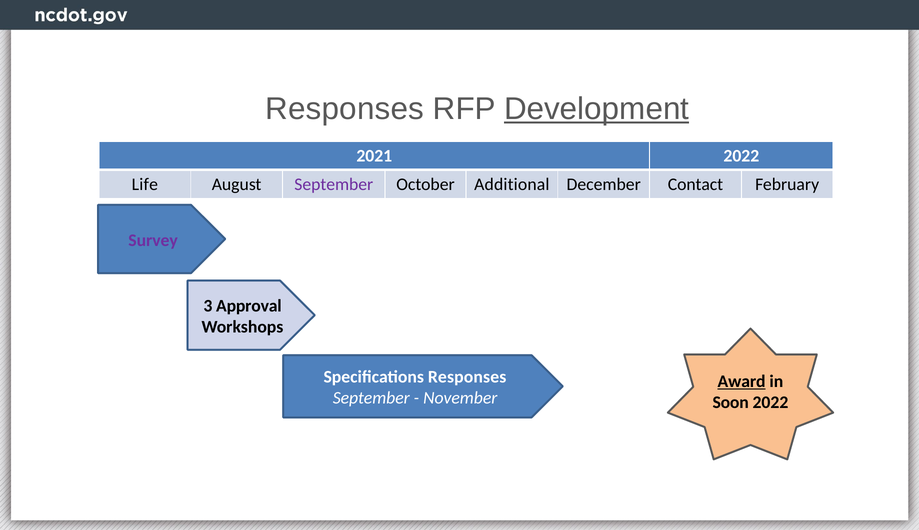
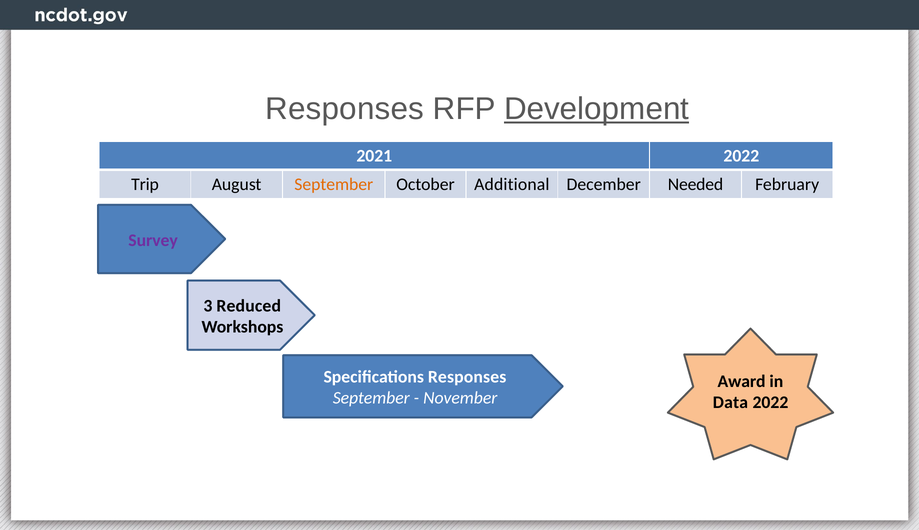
Life: Life -> Trip (145, 184)
September colour: purple -> orange (334, 184)
Contact: Contact -> Needed (696, 184)
Approval: Approval -> Reduced (249, 306)
Award underline: present -> none (742, 382)
Soon: Soon -> Data (730, 403)
